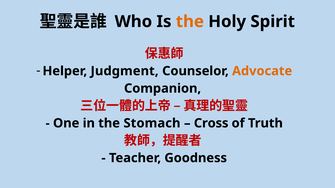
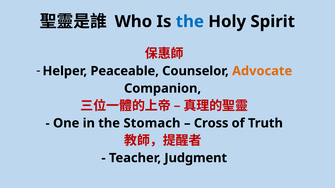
the colour: orange -> blue (190, 22)
Judgment: Judgment -> Peaceable (125, 71)
Goodness: Goodness -> Judgment (196, 158)
